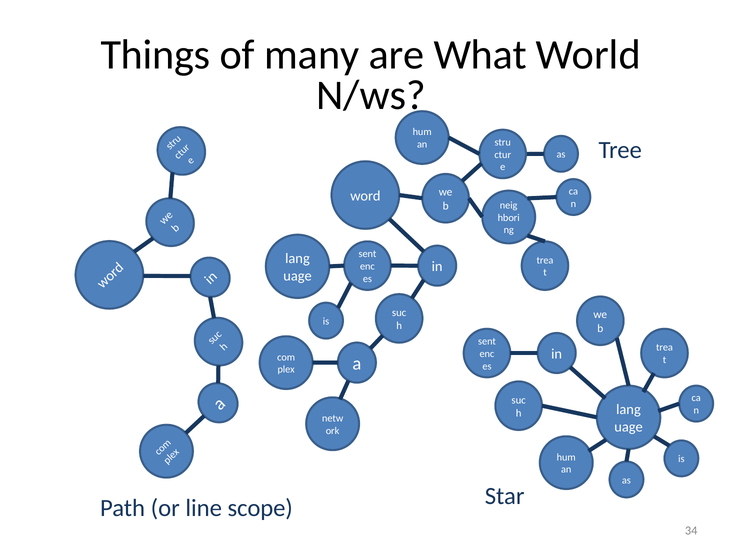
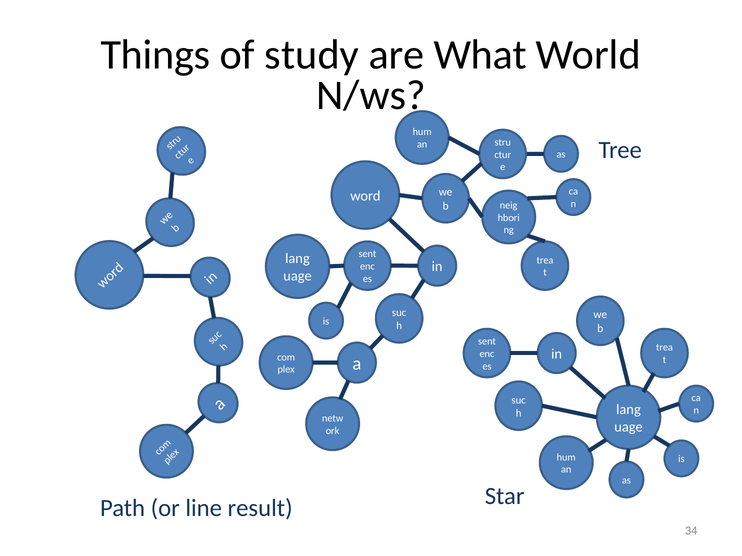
many: many -> study (312, 55)
scope: scope -> result (260, 509)
